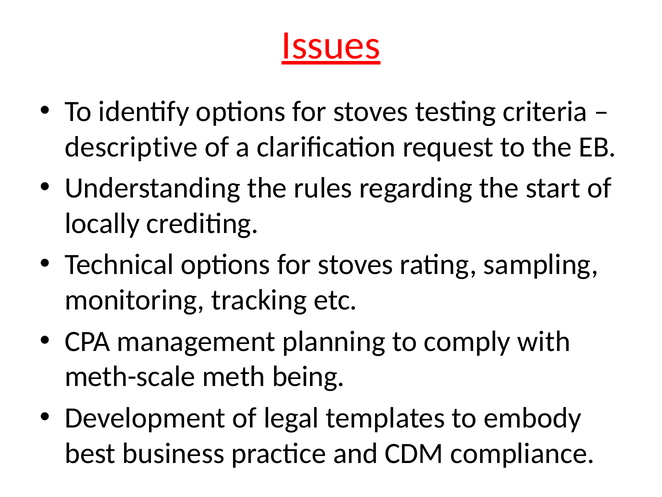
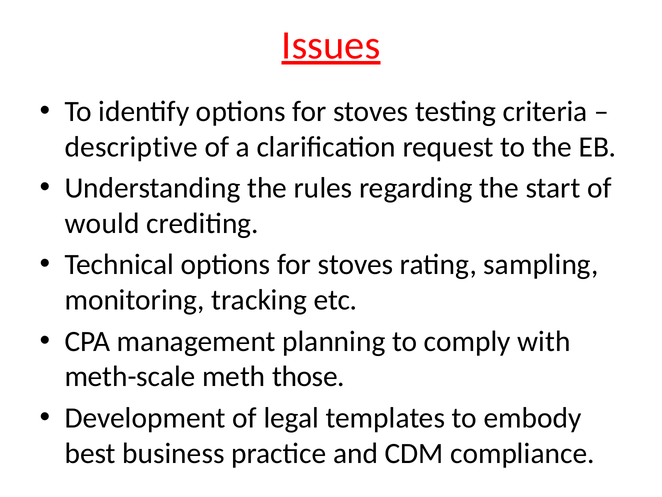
locally: locally -> would (102, 223)
being: being -> those (308, 376)
